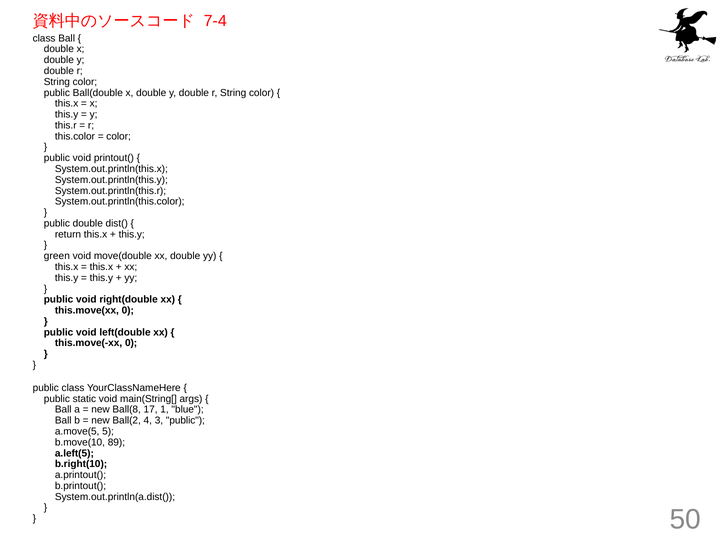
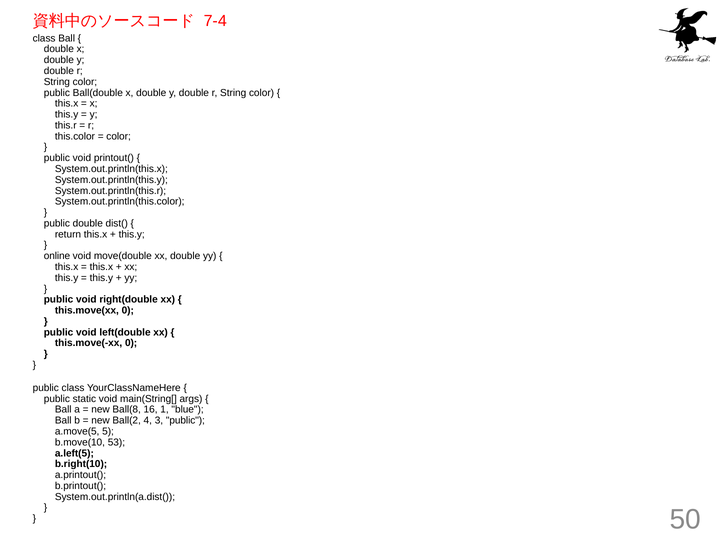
green: green -> online (57, 256)
17: 17 -> 16 (151, 410)
89: 89 -> 53 (116, 442)
